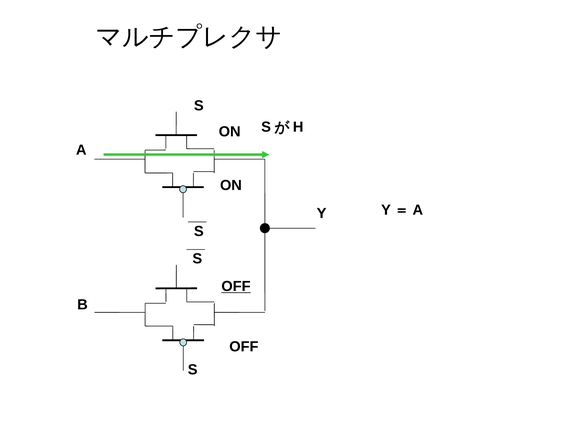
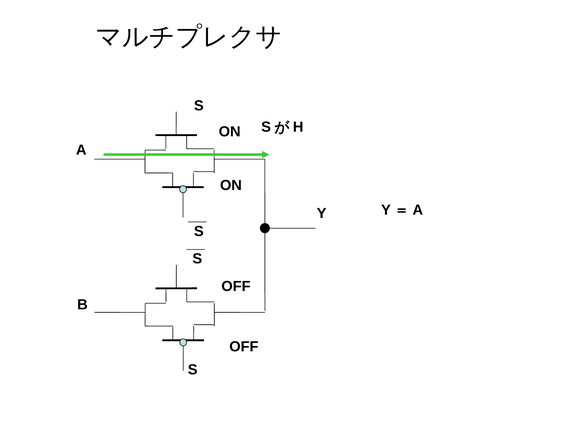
OFF underline: present -> none (236, 287)
